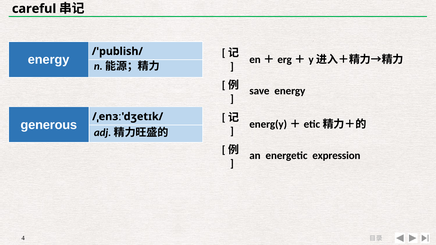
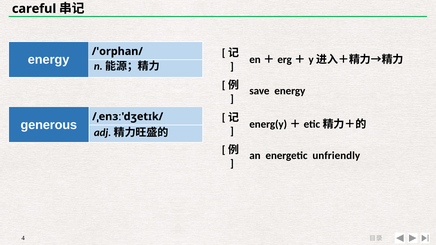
/'publish/: /'publish/ -> /'orphan/ (117, 51)
expression: expression -> unfriendly (336, 156)
